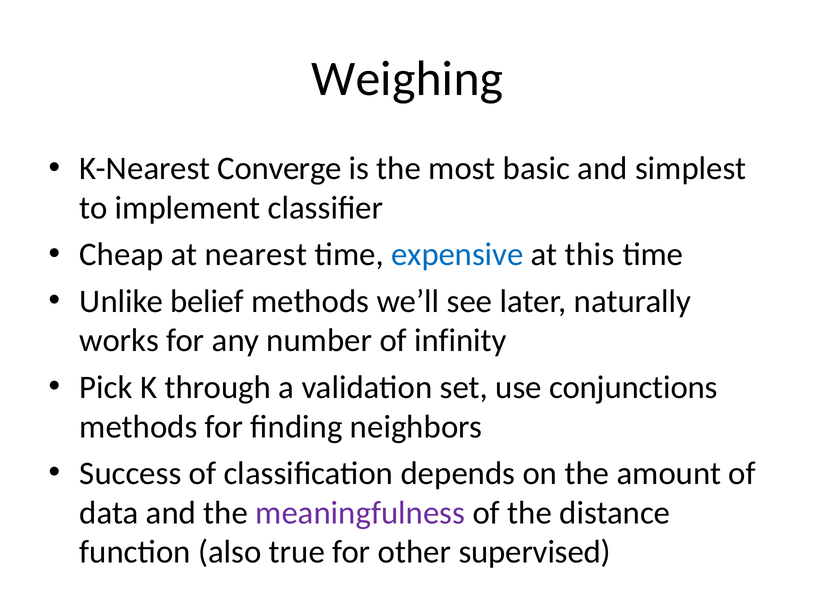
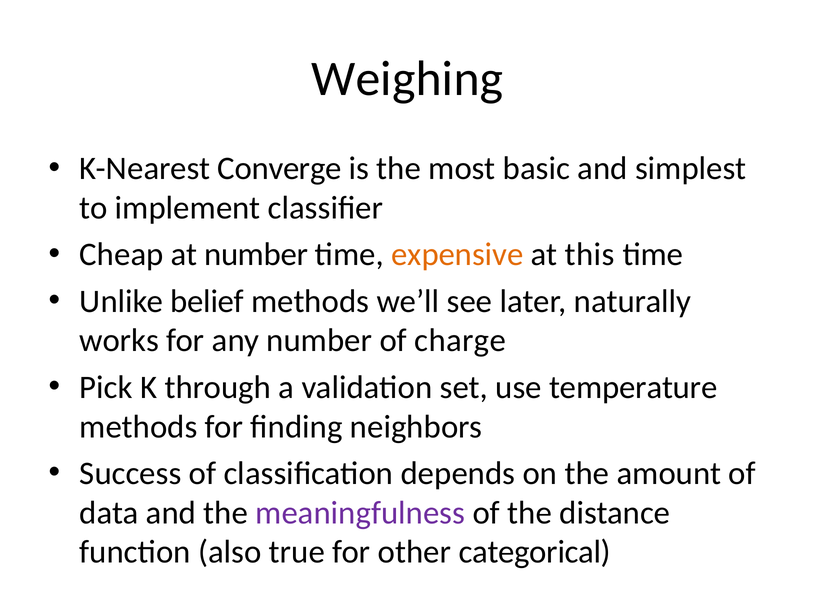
at nearest: nearest -> number (256, 255)
expensive colour: blue -> orange (457, 255)
infinity: infinity -> charge (460, 341)
conjunctions: conjunctions -> temperature (633, 387)
supervised: supervised -> categorical (535, 552)
